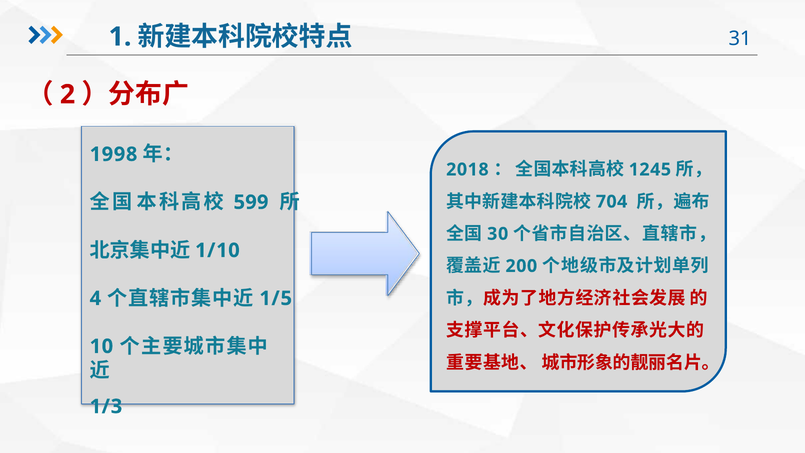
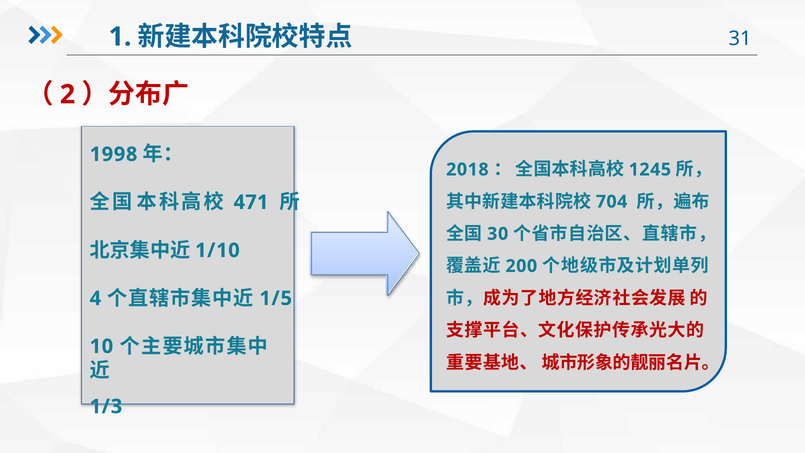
599: 599 -> 471 (251, 202)
